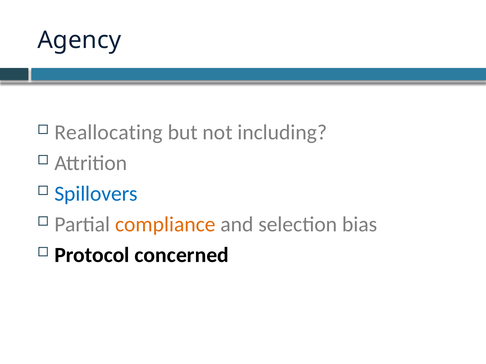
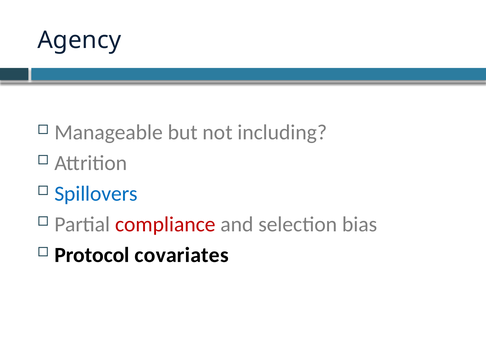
Reallocating: Reallocating -> Manageable (109, 133)
compliance colour: orange -> red (165, 225)
concerned: concerned -> covariates (182, 255)
